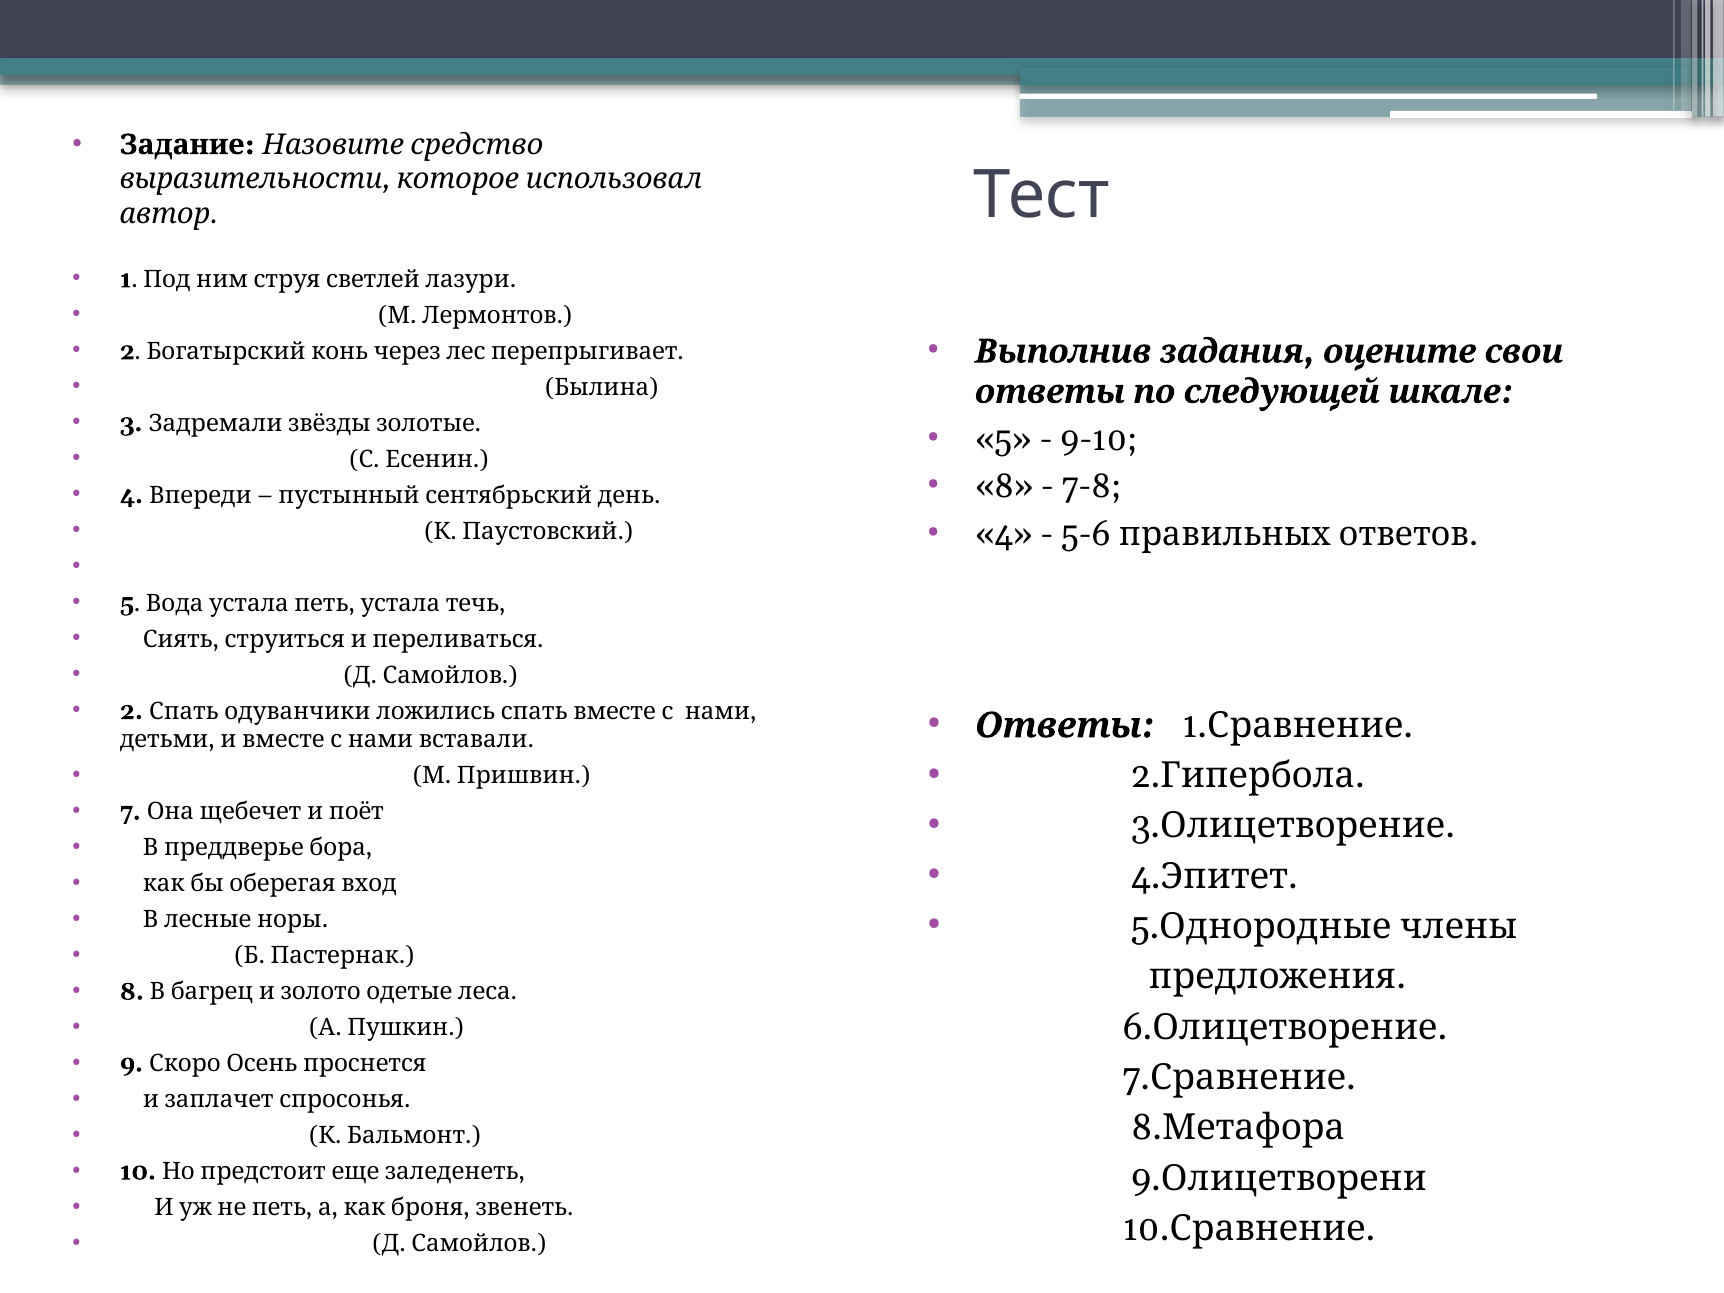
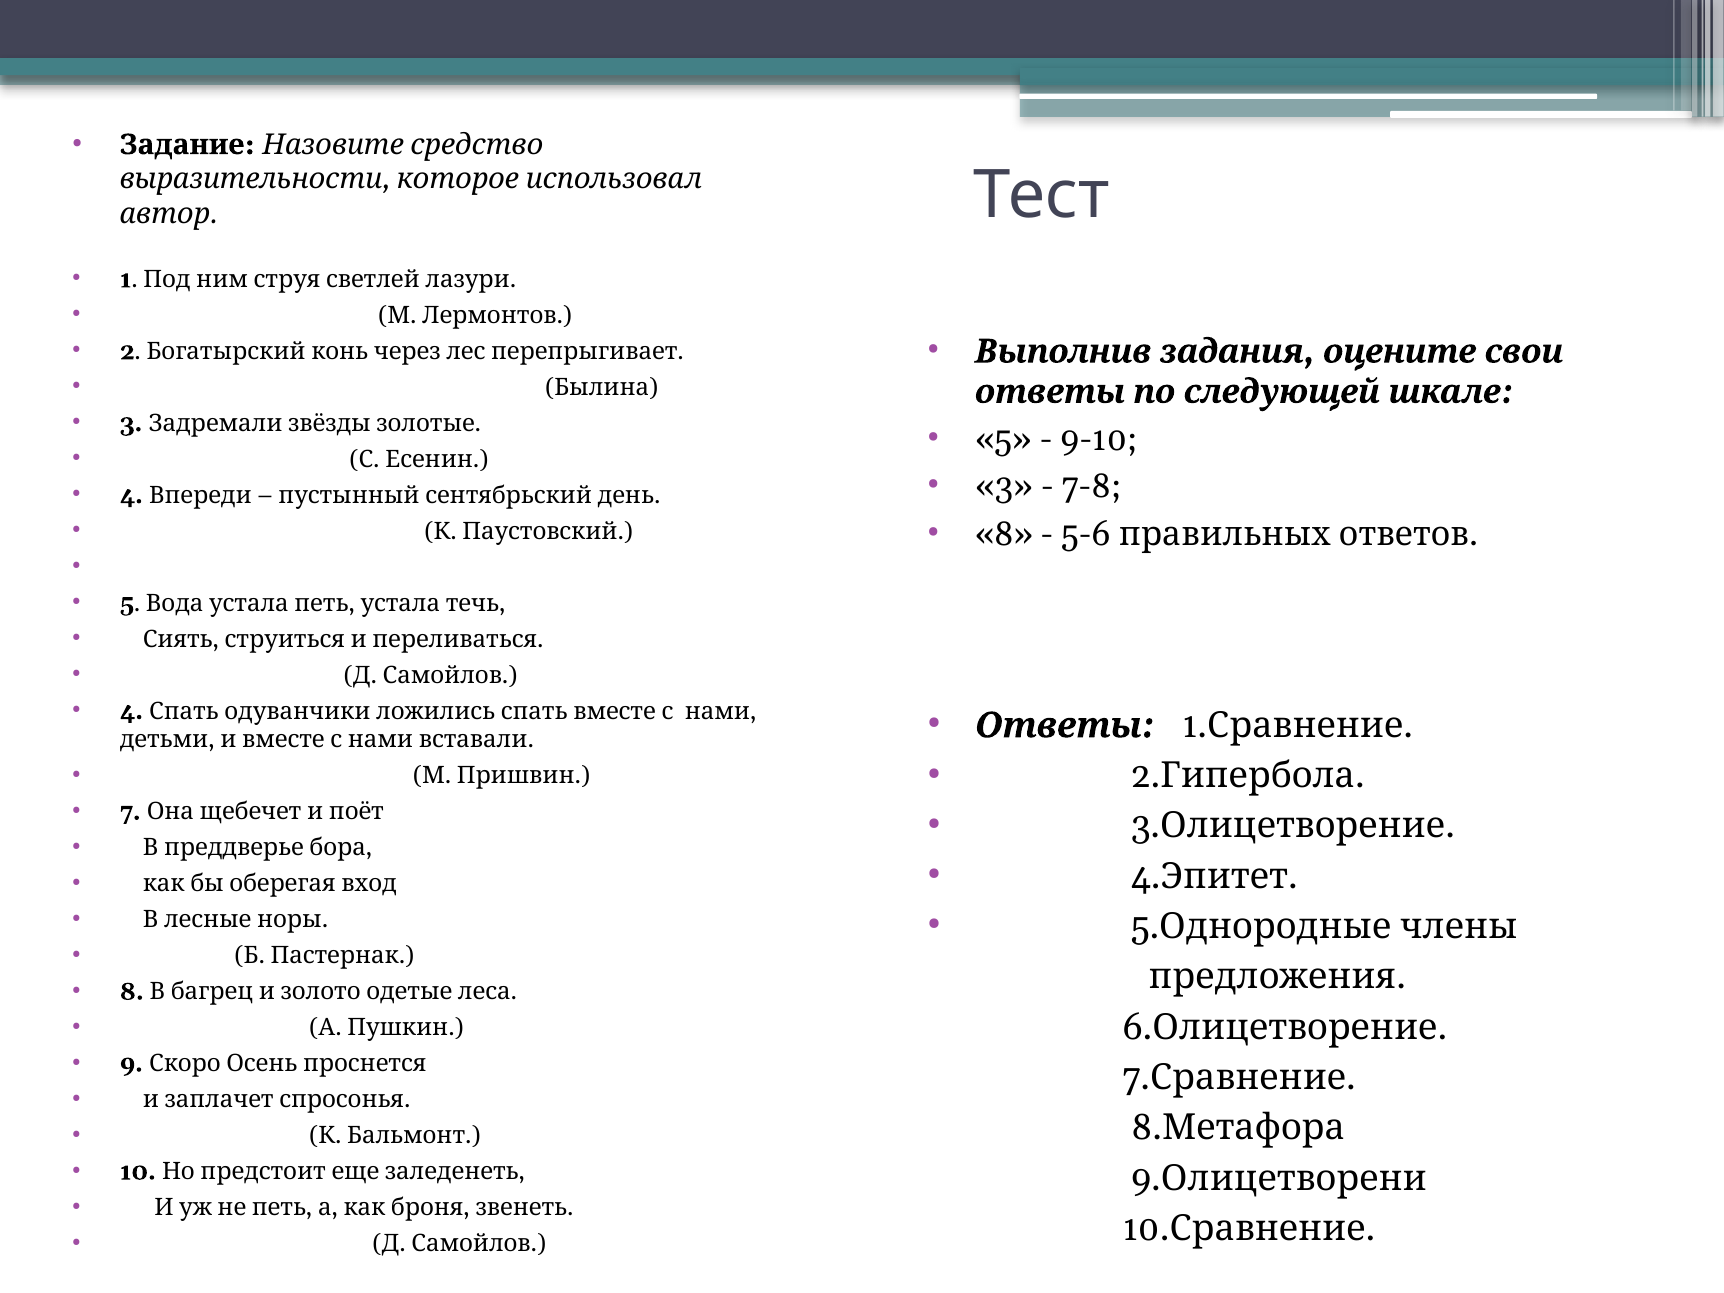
8: 8 -> 3 (1004, 487)
4: 4 -> 8 (1004, 534)
2: 2 -> 4 (131, 711)
